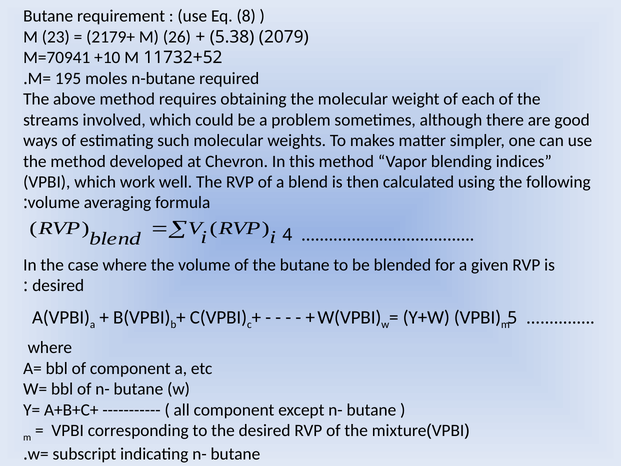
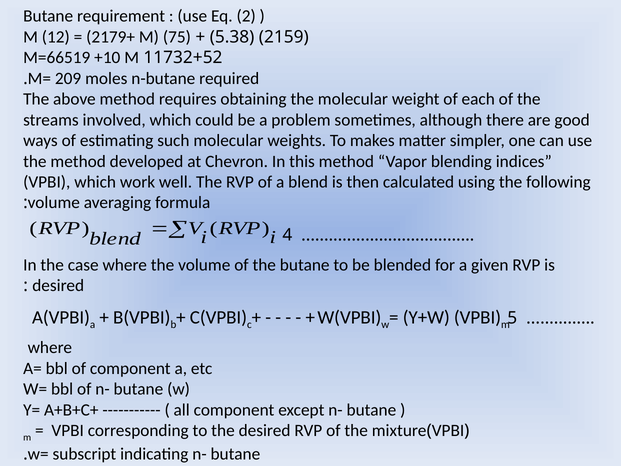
8: 8 -> 2 (246, 16)
23: 23 -> 12 (56, 37)
26: 26 -> 75 (177, 37)
2079: 2079 -> 2159 (284, 37)
M=70941: M=70941 -> M=66519 (57, 58)
195: 195 -> 209 (68, 78)
